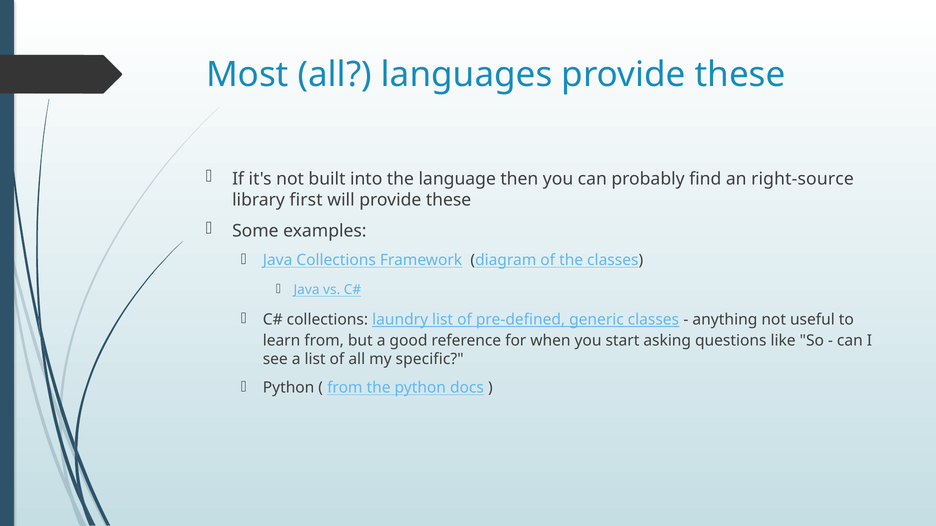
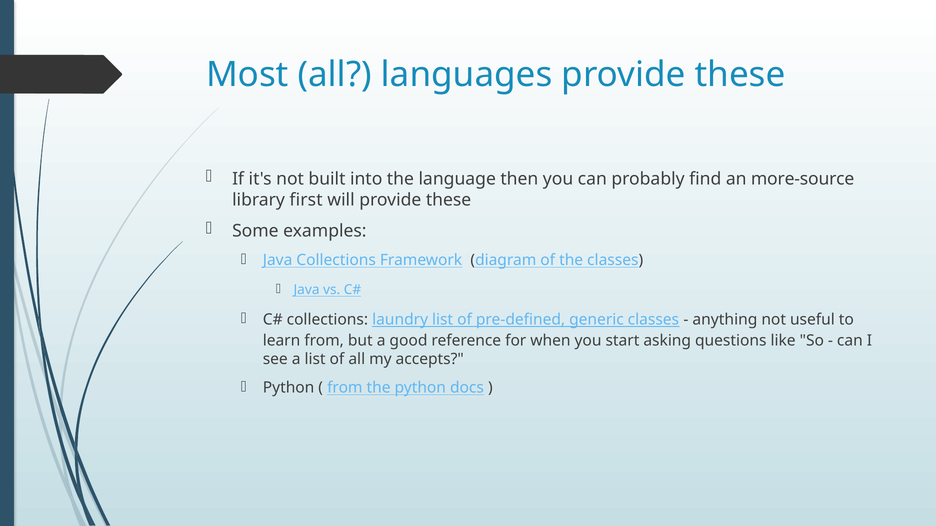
right-source: right-source -> more-source (803, 179)
specific: specific -> accepts (430, 360)
